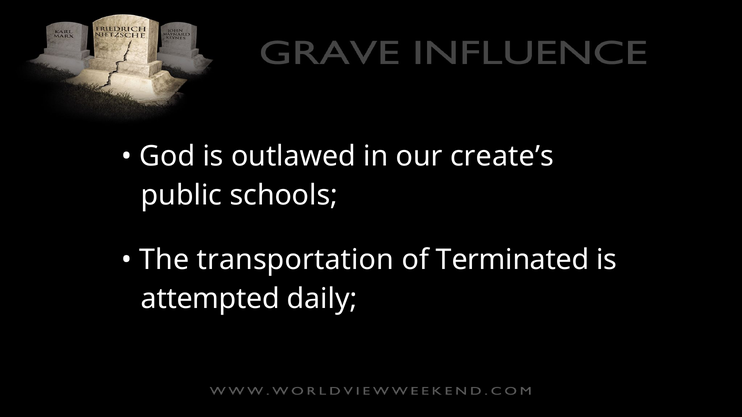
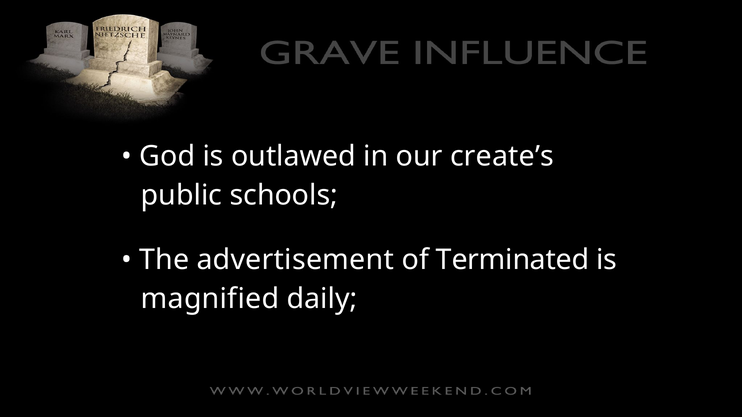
transportation: transportation -> advertisement (295, 260)
attempted: attempted -> magnified (210, 299)
